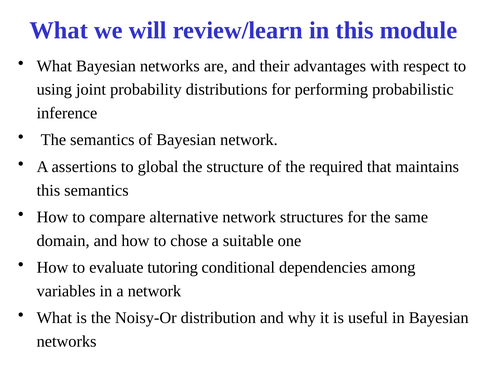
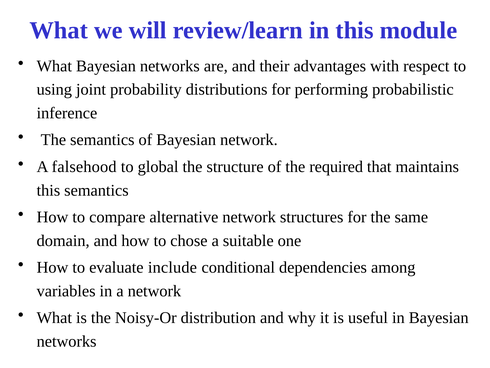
assertions: assertions -> falsehood (84, 167)
tutoring: tutoring -> include (172, 267)
